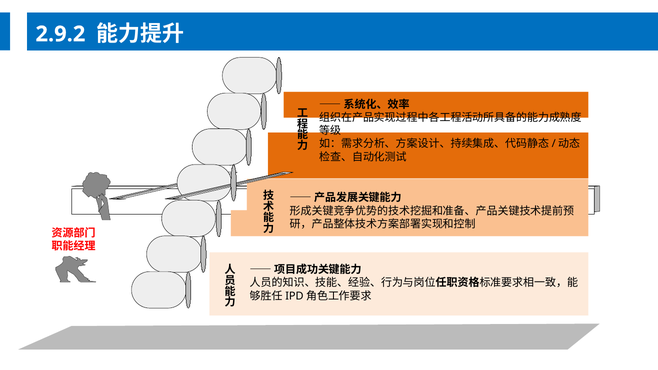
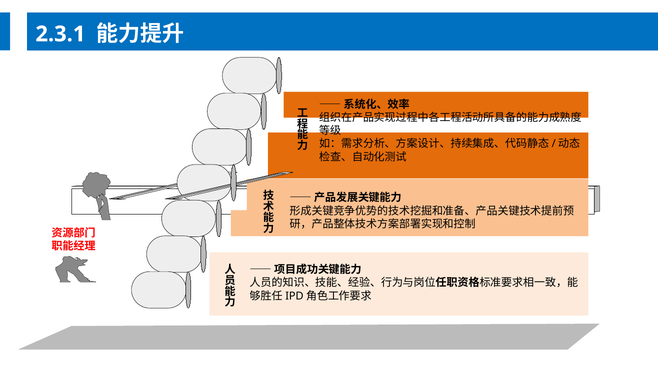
2.9.2: 2.9.2 -> 2.3.1 (60, 34)
